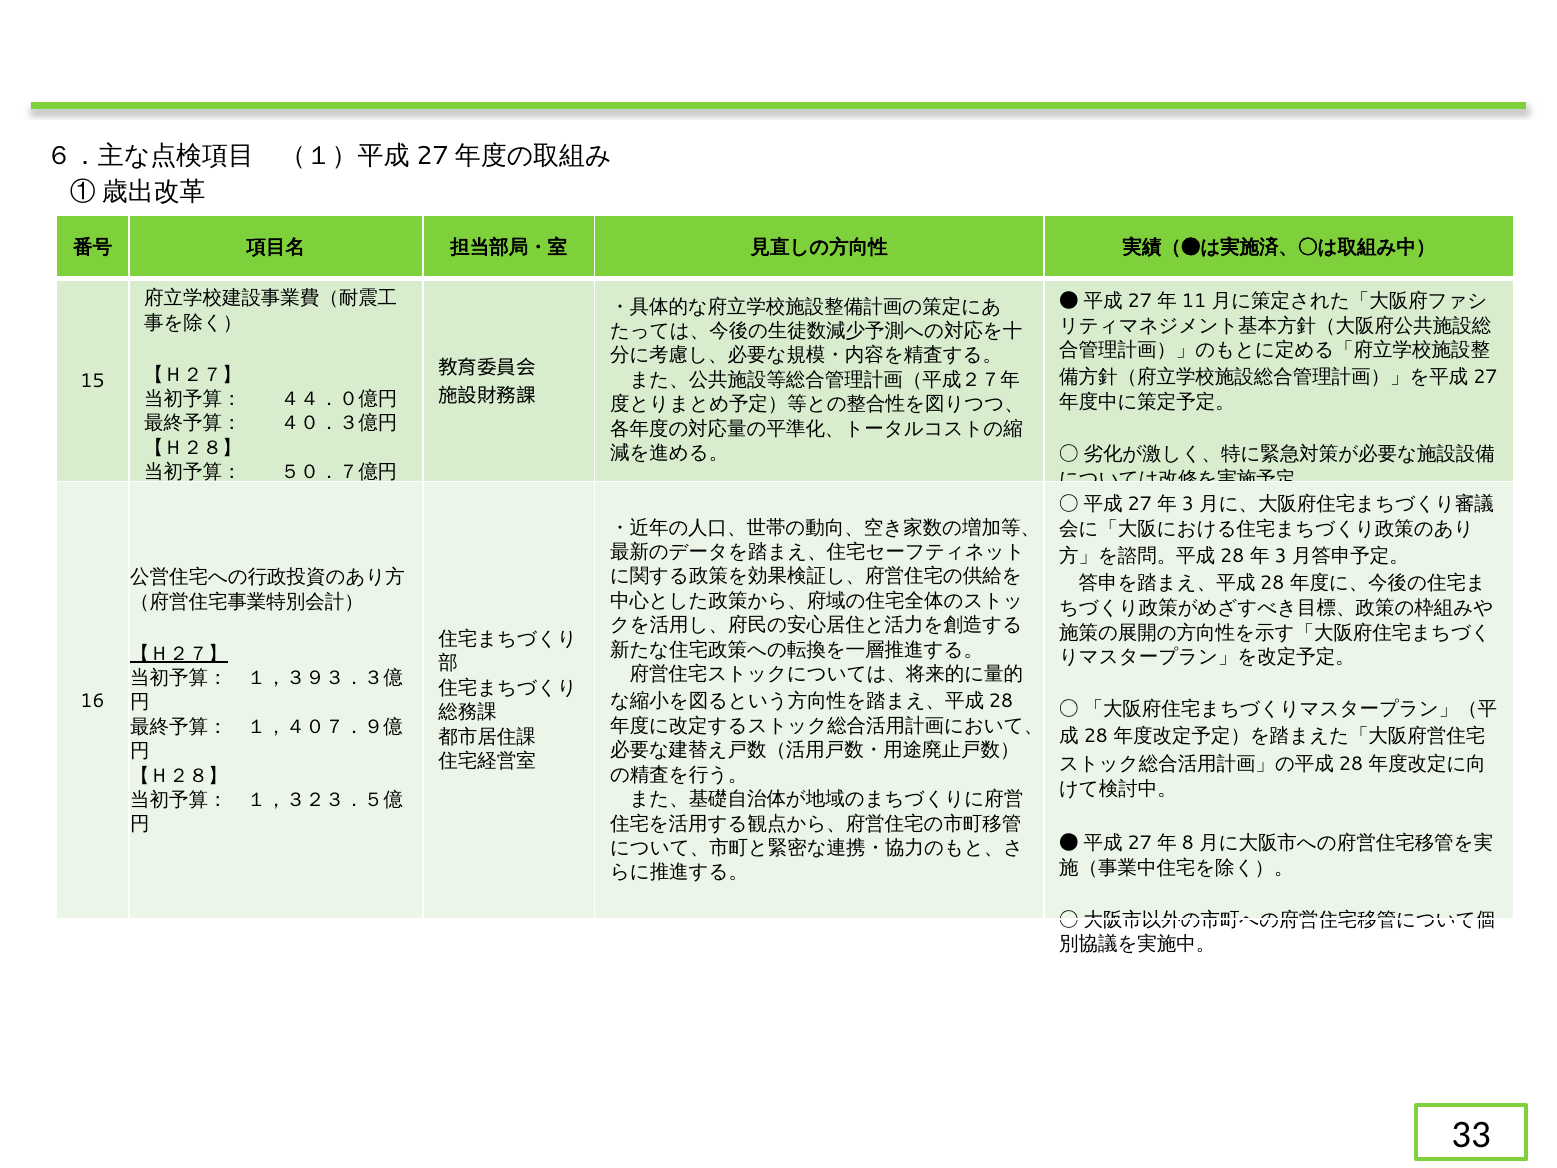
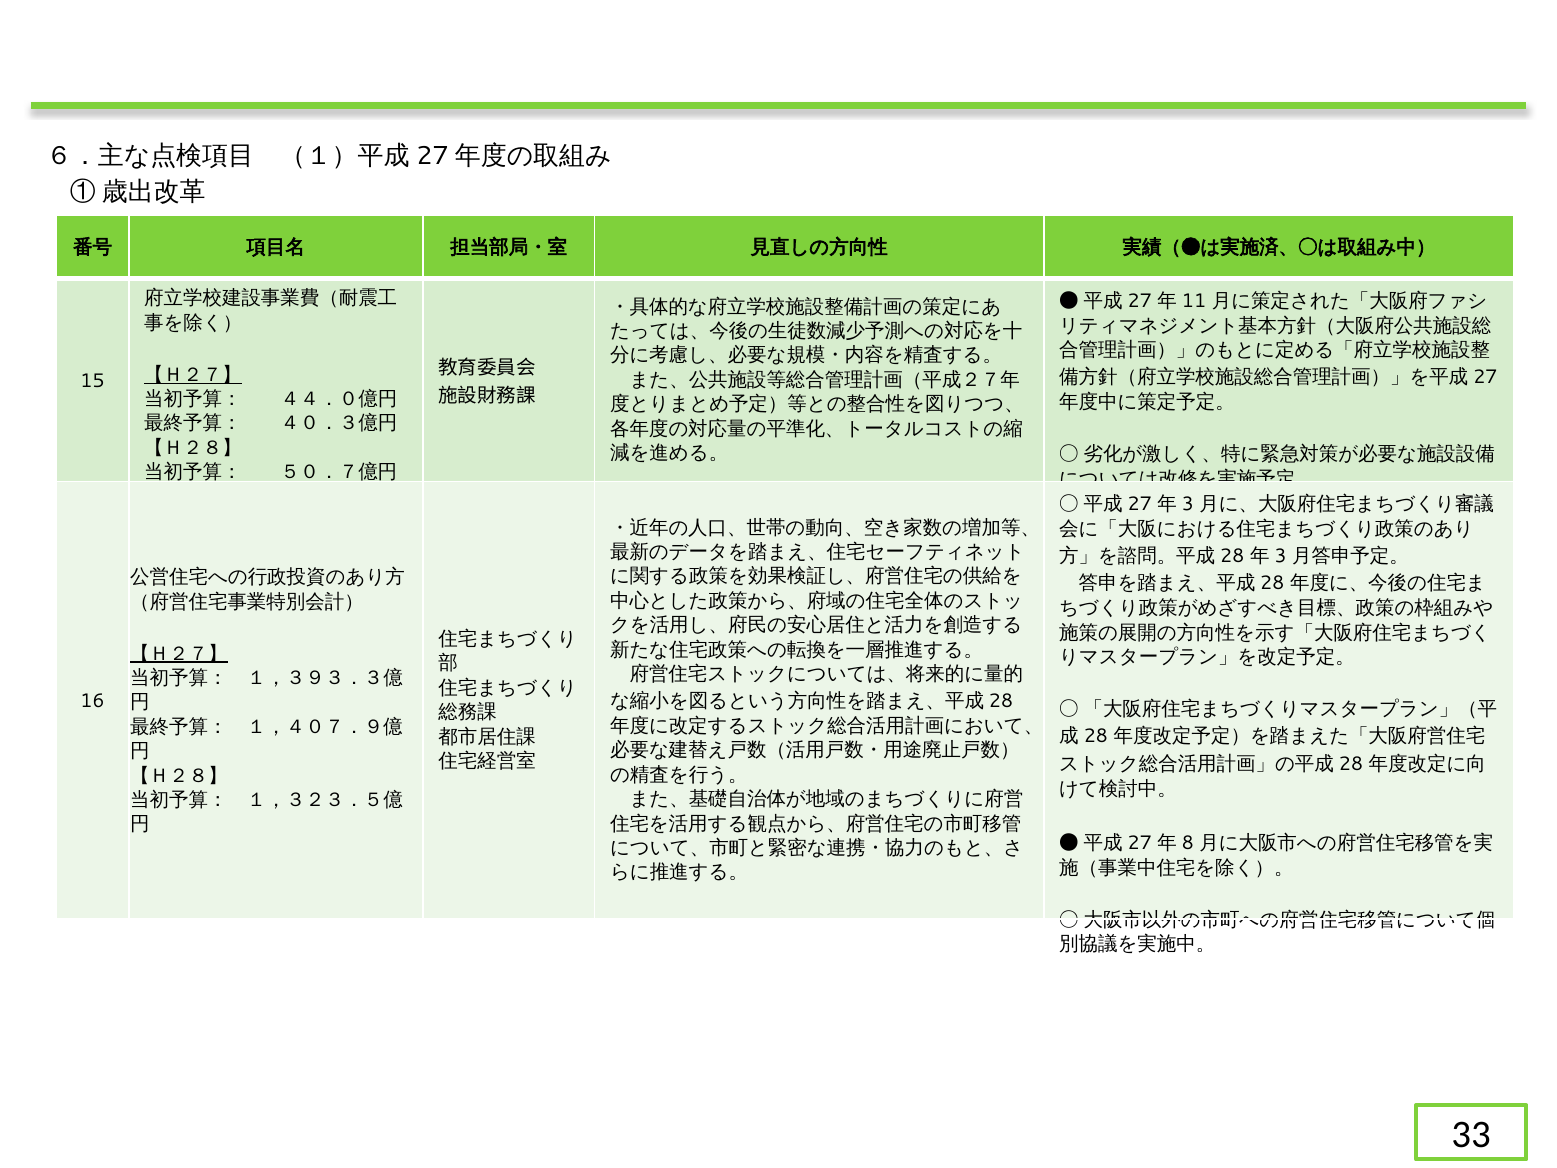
【Ｈ２７】 underline: none -> present (193, 375)
